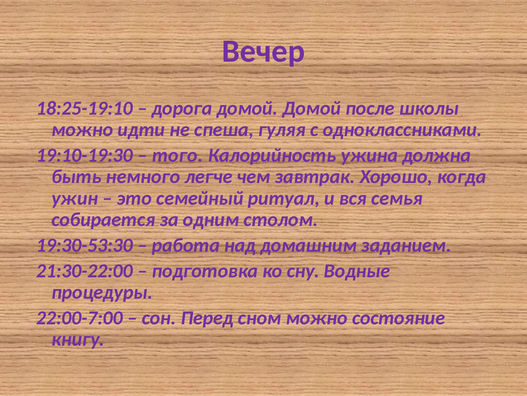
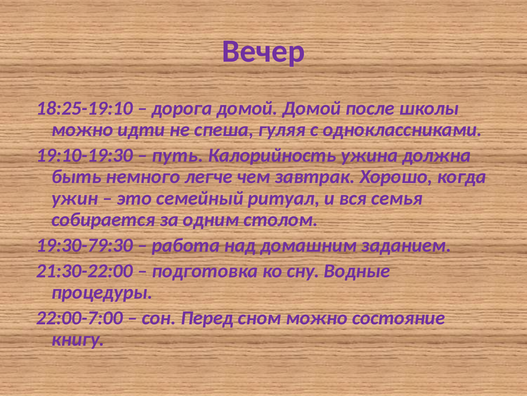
того: того -> путь (178, 155)
19:30-53:30: 19:30-53:30 -> 19:30-79:30 (85, 245)
